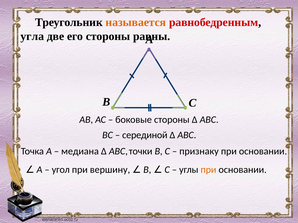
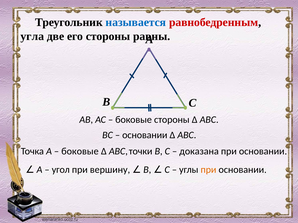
называется colour: orange -> blue (136, 22)
серединой: серединой -> основании (145, 135)
медиана: медиана -> боковые (80, 151)
признаку: признаку -> доказана (199, 151)
